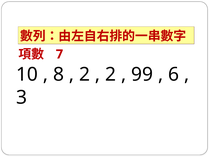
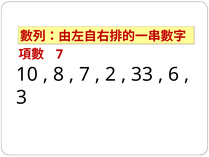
2: 2 -> 7 (85, 74)
99: 99 -> 33 (142, 74)
